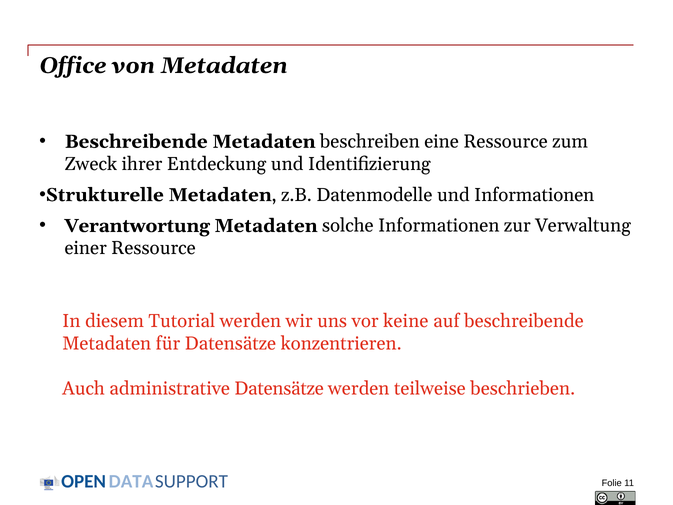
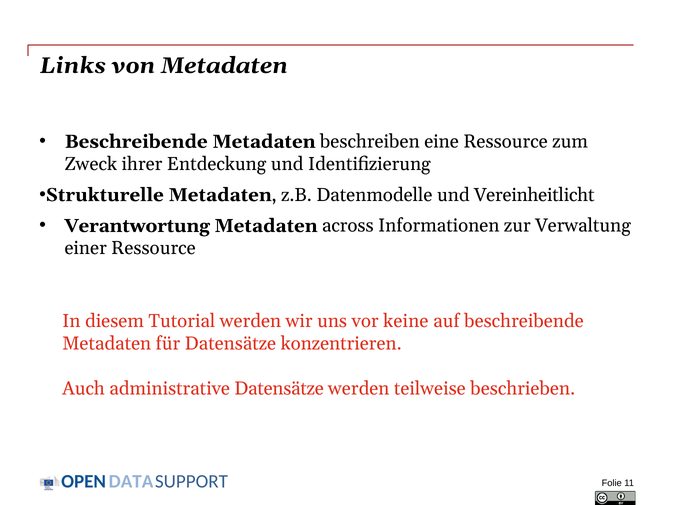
Office: Office -> Links (73, 66)
und Informationen: Informationen -> Vereinheitlicht (534, 195)
solche: solche -> across (348, 226)
